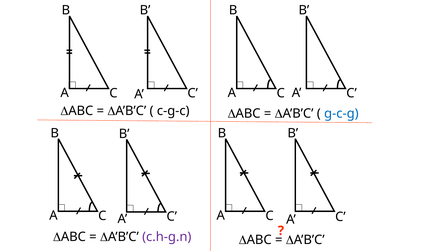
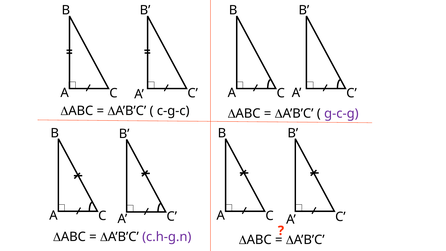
g-c-g colour: blue -> purple (341, 113)
